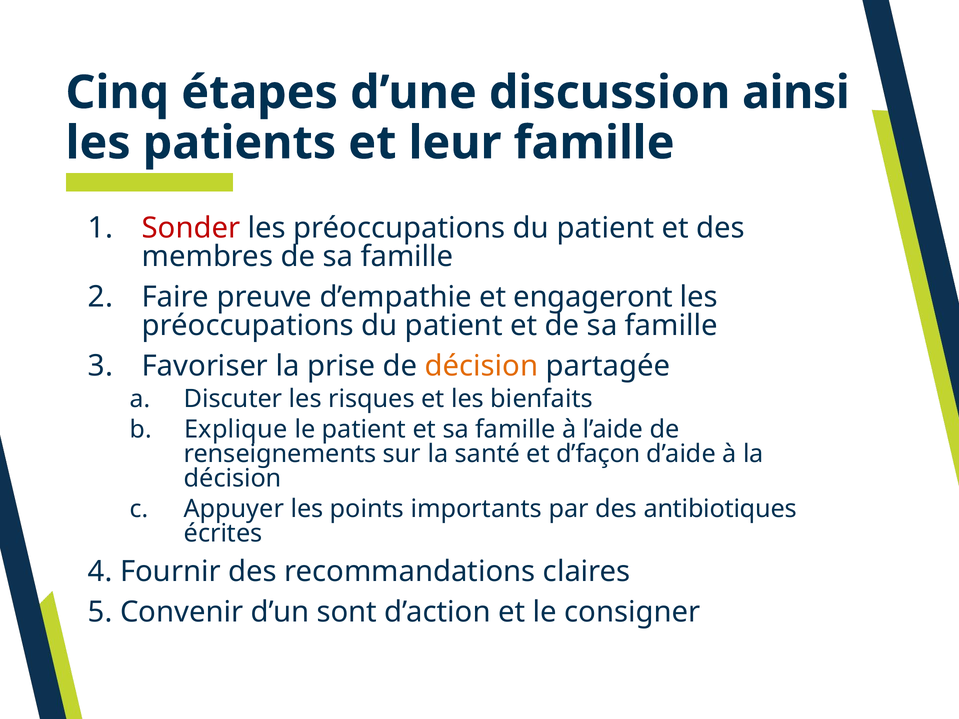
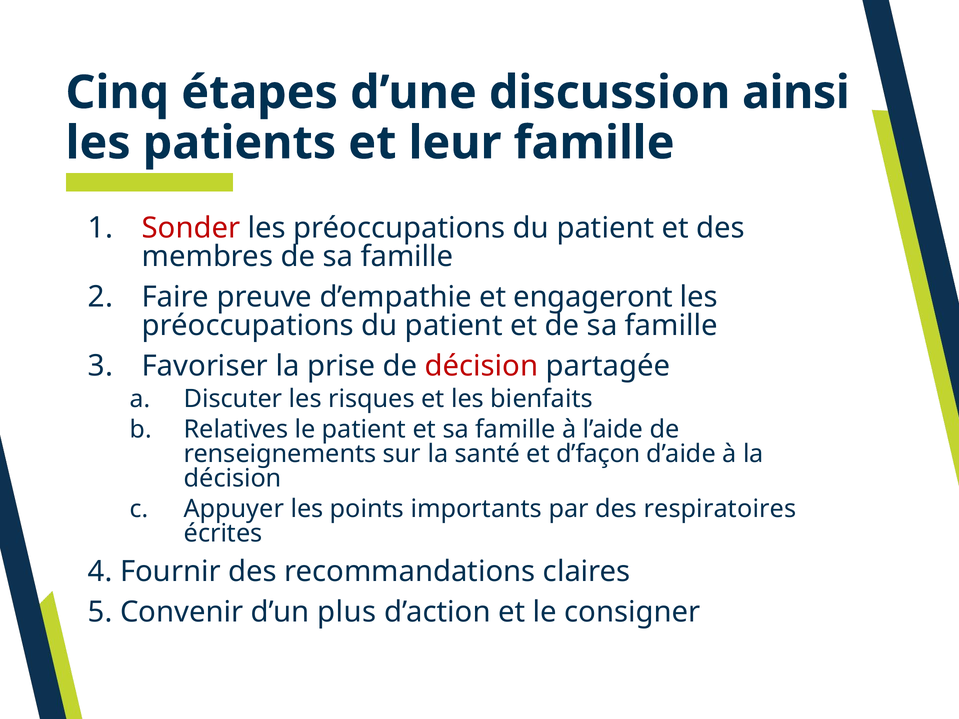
décision colour: orange -> red (482, 366)
Explique: Explique -> Relatives (236, 429)
antibiotiques: antibiotiques -> respiratoires (720, 509)
sont: sont -> plus (347, 612)
